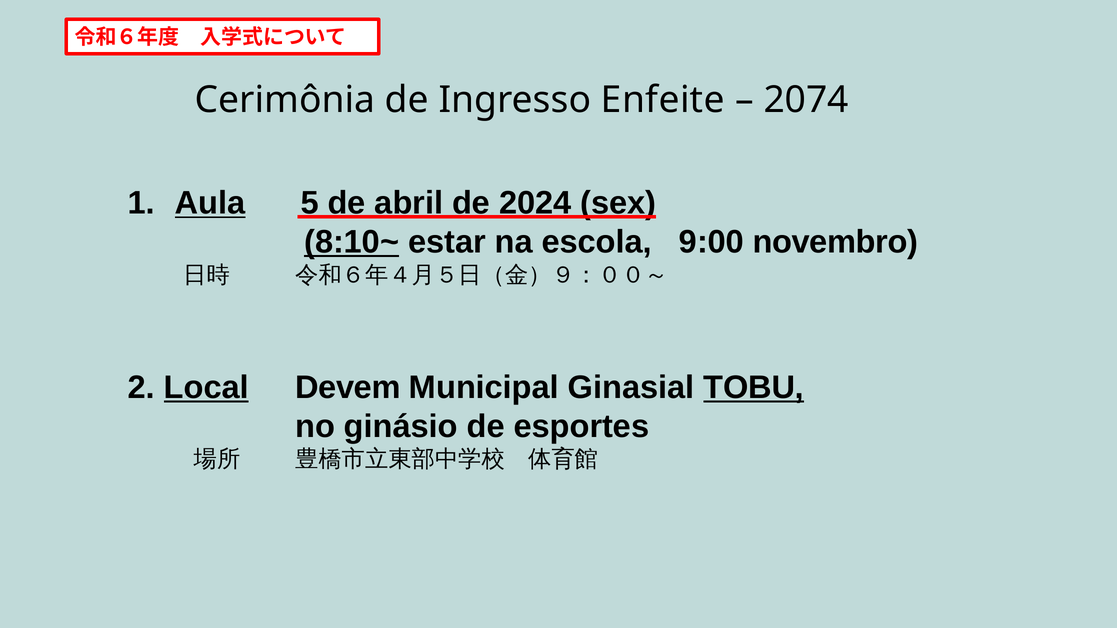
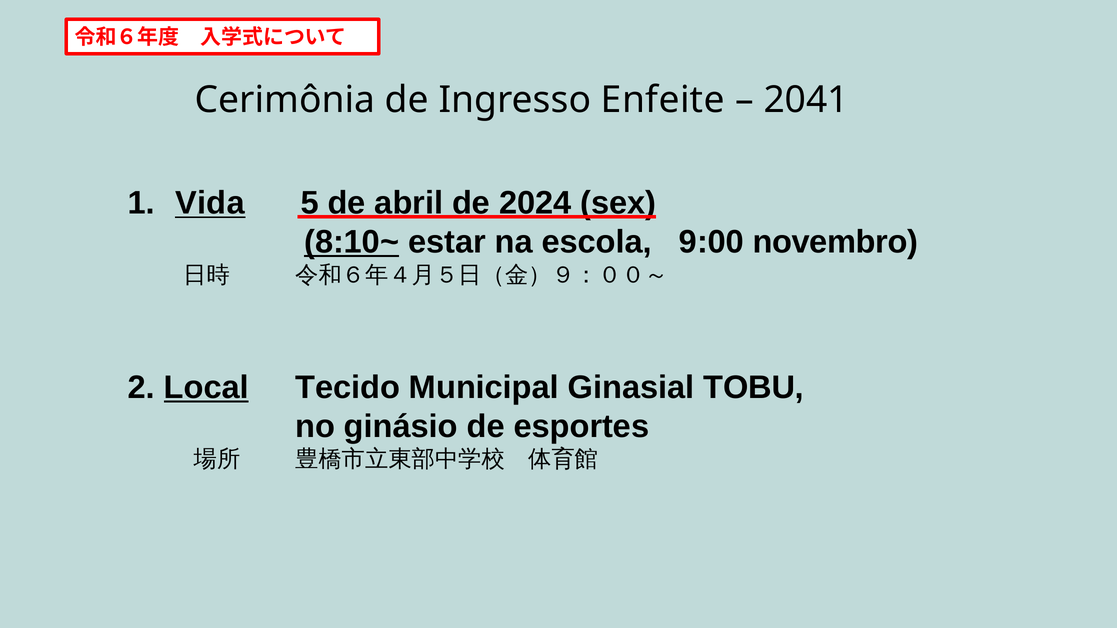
2074: 2074 -> 2041 (806, 100)
Aula: Aula -> Vida (210, 203)
Devem: Devem -> Tecido (348, 388)
TOBU underline: present -> none (754, 388)
